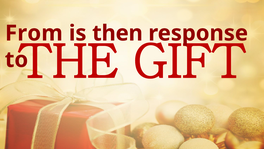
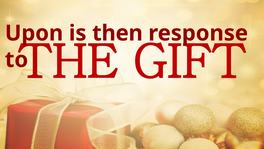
From: From -> Upon (34, 33)
